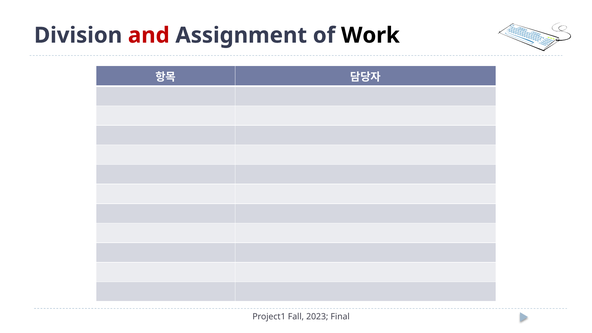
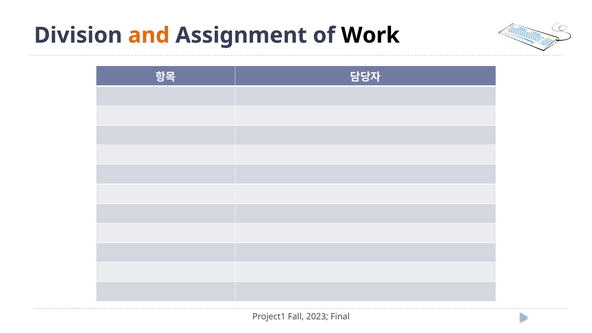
and colour: red -> orange (149, 35)
